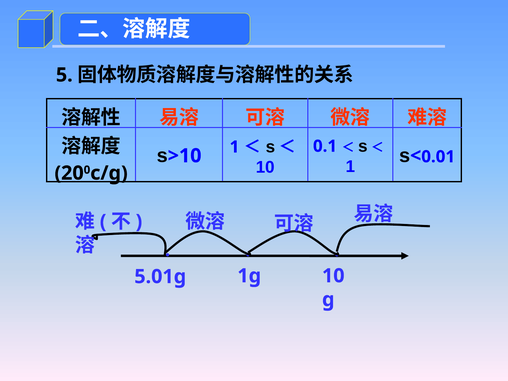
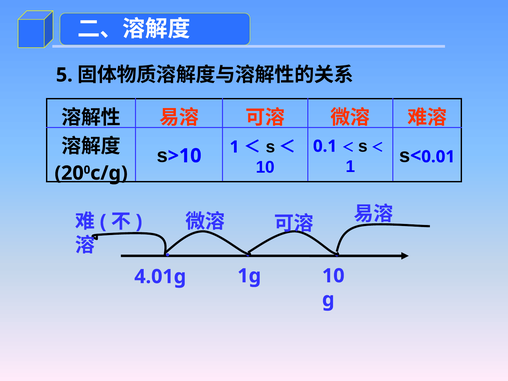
5.01g: 5.01g -> 4.01g (160, 277)
